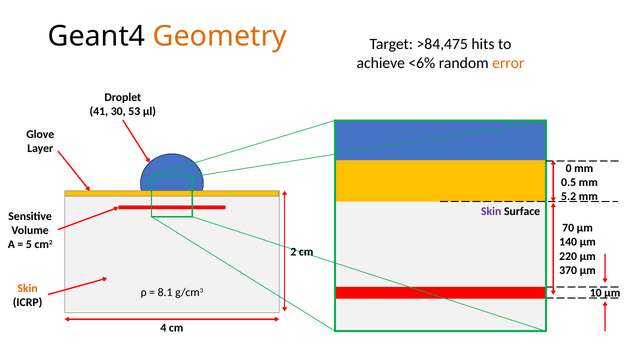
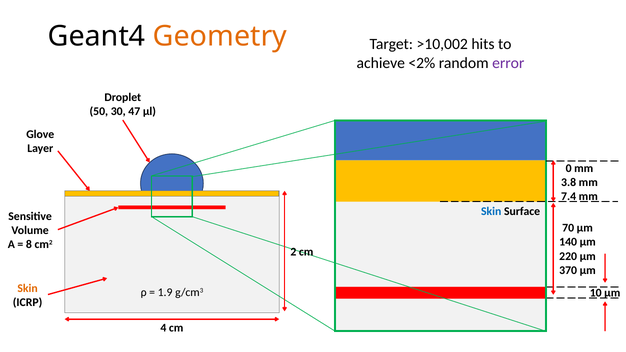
>84,475: >84,475 -> >10,002 (442, 44)
<6%: <6% -> <2% (422, 63)
error colour: orange -> purple (508, 63)
41: 41 -> 50 (99, 112)
53: 53 -> 47 (134, 112)
0.5: 0.5 -> 3.8 (569, 182)
5.2: 5.2 -> 7.4 (569, 197)
Skin colour: purple -> blue (491, 212)
5: 5 -> 8 (29, 245)
8.1: 8.1 -> 1.9 (165, 292)
